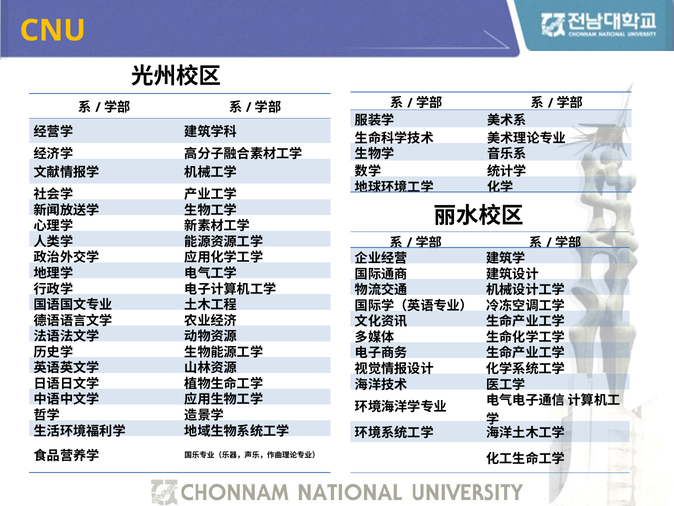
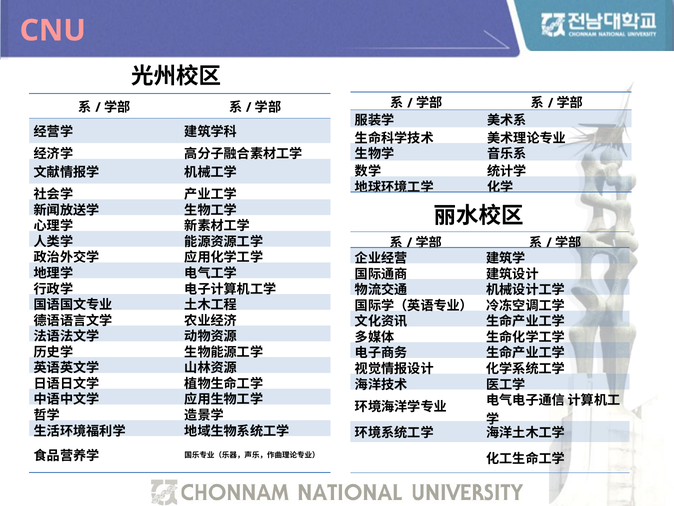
CNU colour: yellow -> pink (53, 30)
